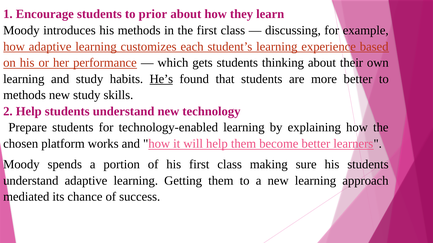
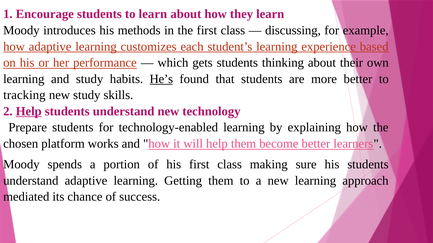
to prior: prior -> learn (153, 14)
methods: methods -> tracking (24, 95)
Help underline: none -> present (29, 112)
